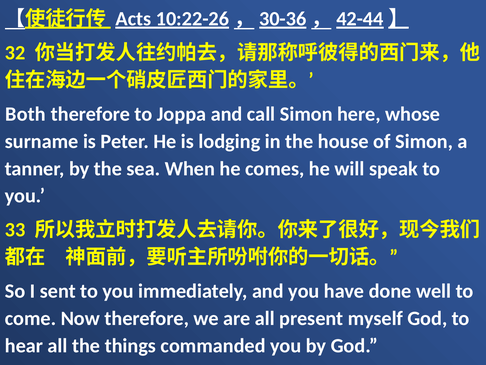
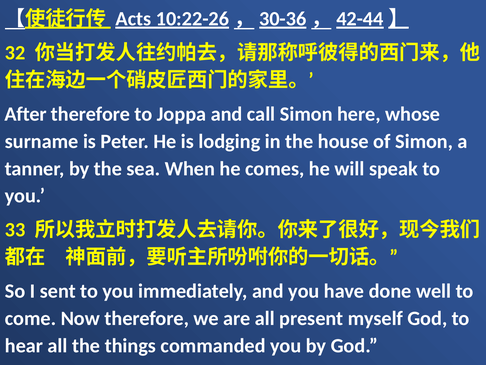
Both: Both -> After (26, 114)
